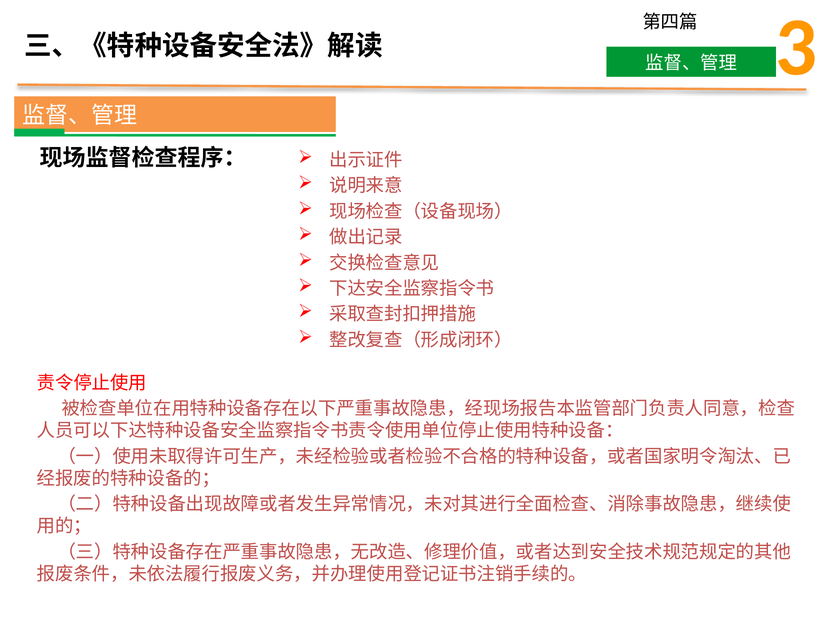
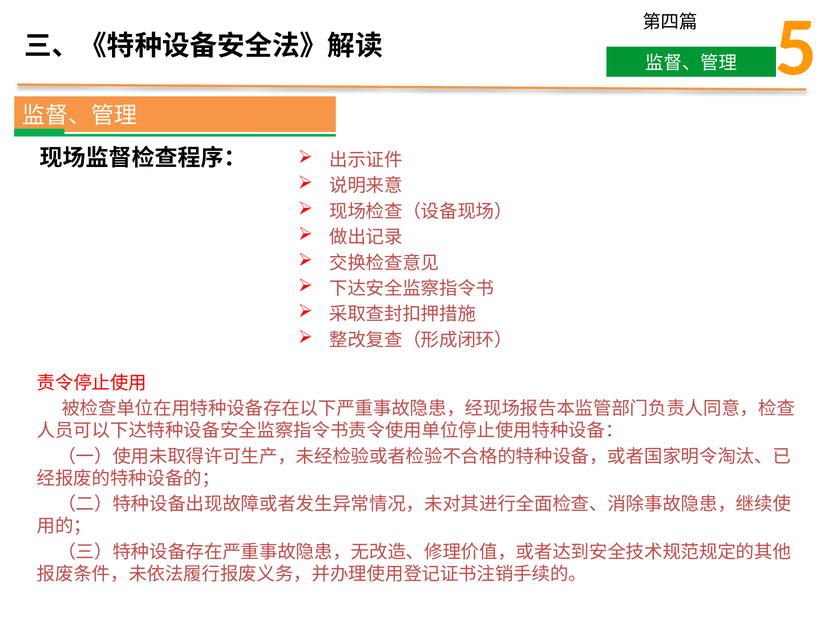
3: 3 -> 5 (796, 47)
